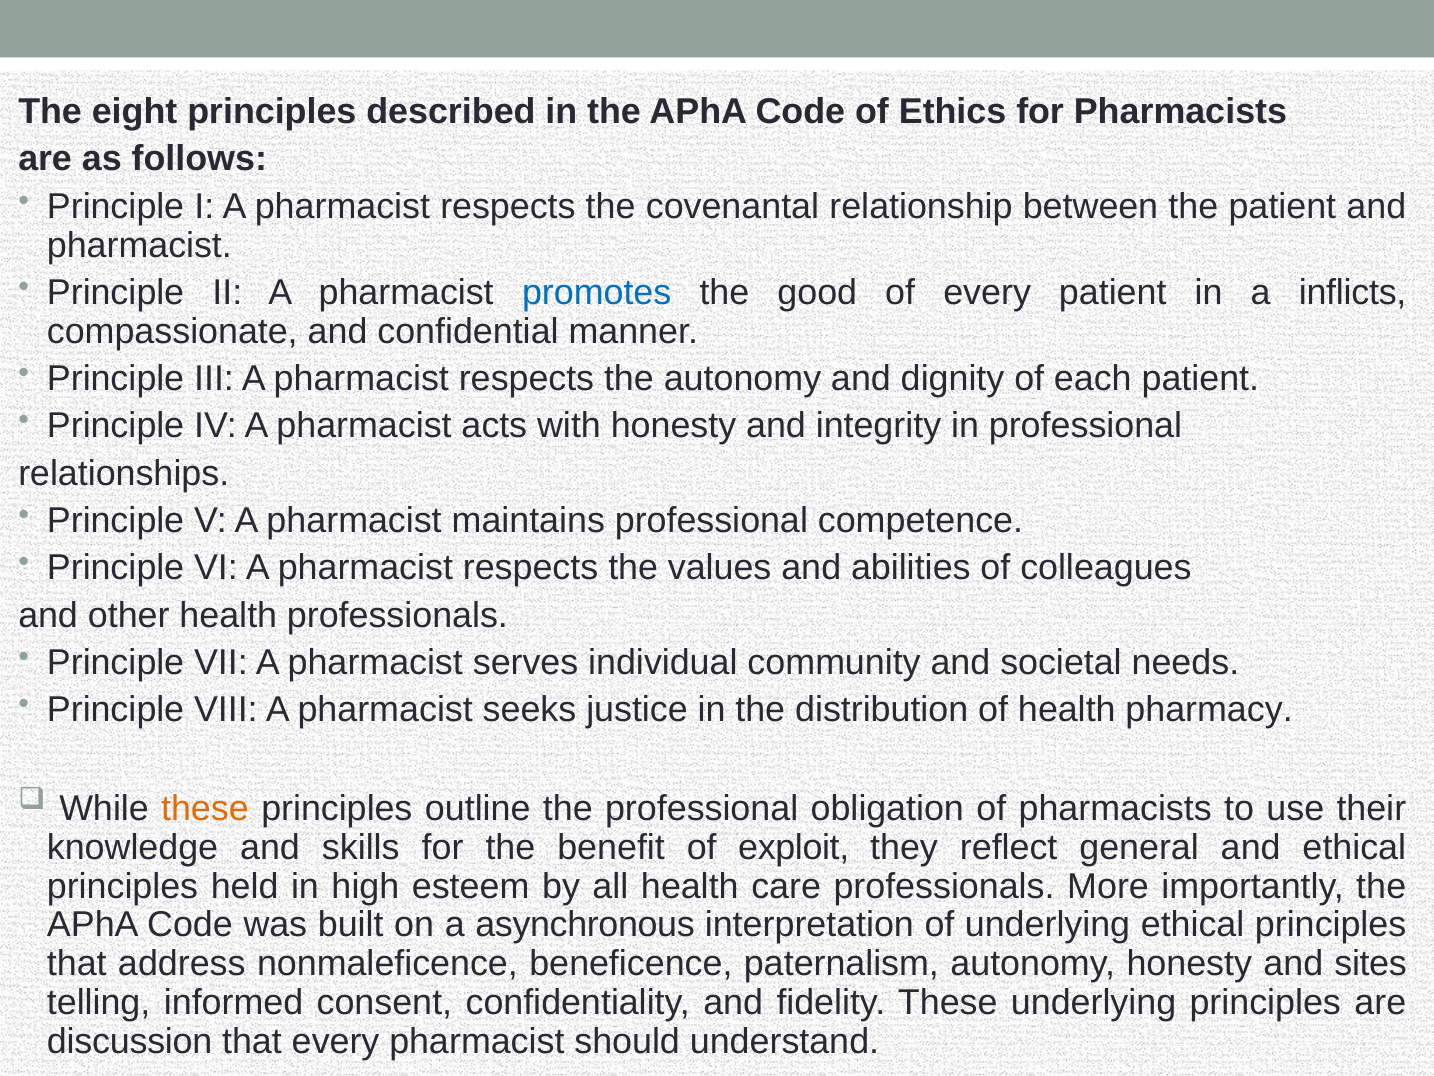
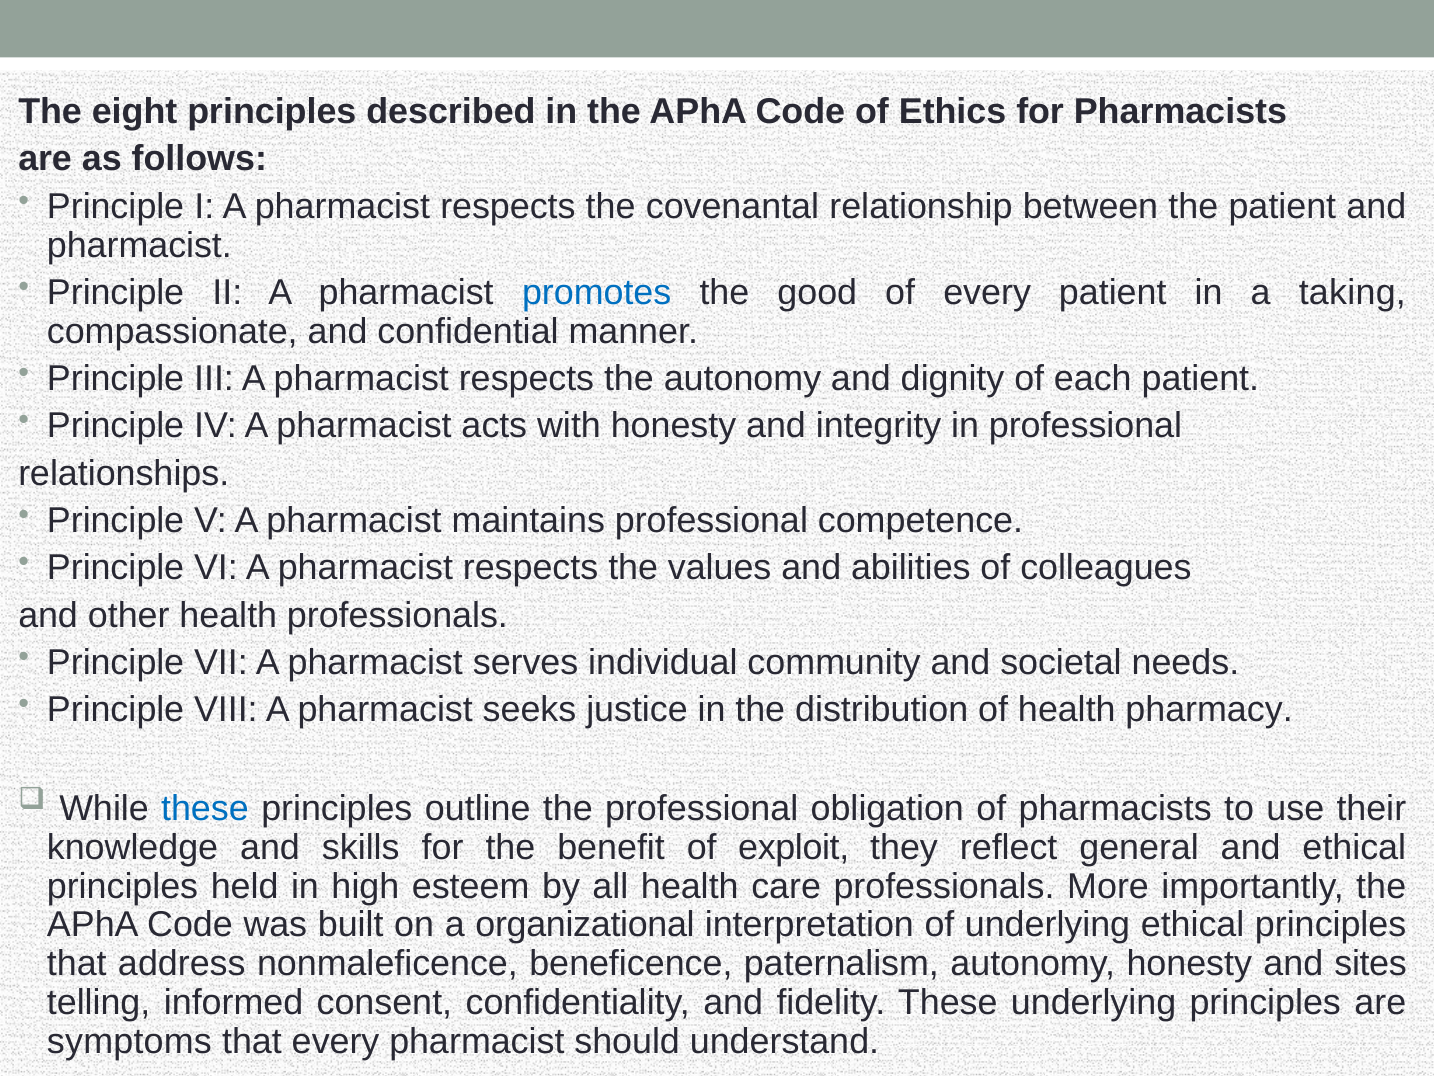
inflicts: inflicts -> taking (1352, 292)
these colour: orange -> blue (205, 809)
asynchronous: asynchronous -> organizational (585, 925)
discussion: discussion -> symptoms (129, 1041)
